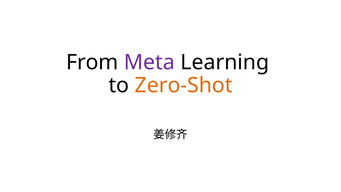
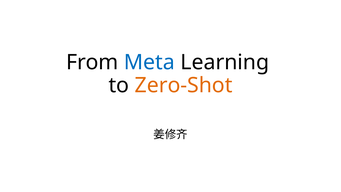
Meta colour: purple -> blue (149, 62)
